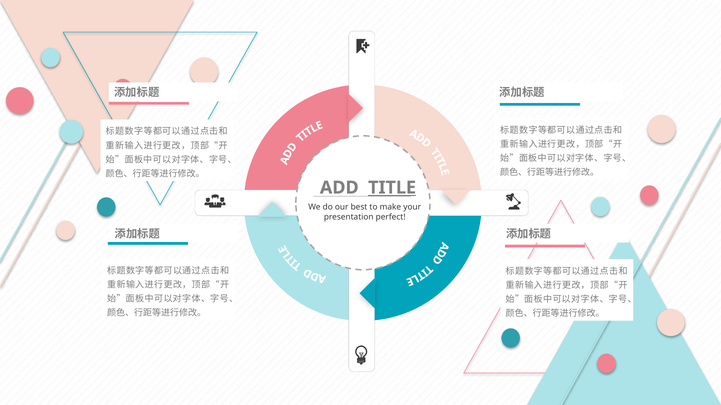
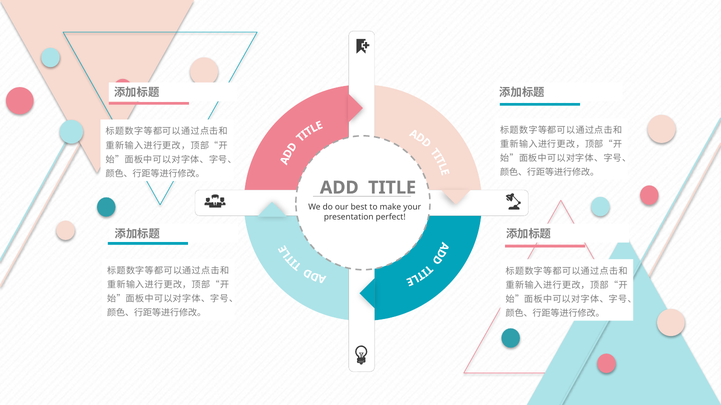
TITLE underline: present -> none (392, 188)
